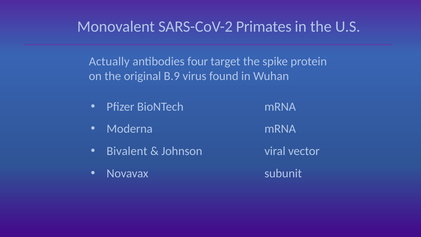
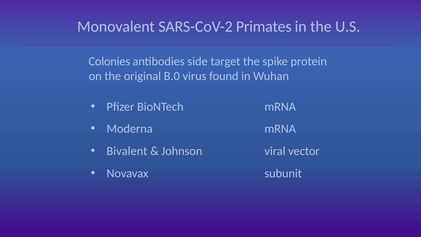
Actually: Actually -> Colonies (109, 61)
four: four -> side (198, 61)
B.9: B.9 -> B.0 (172, 76)
